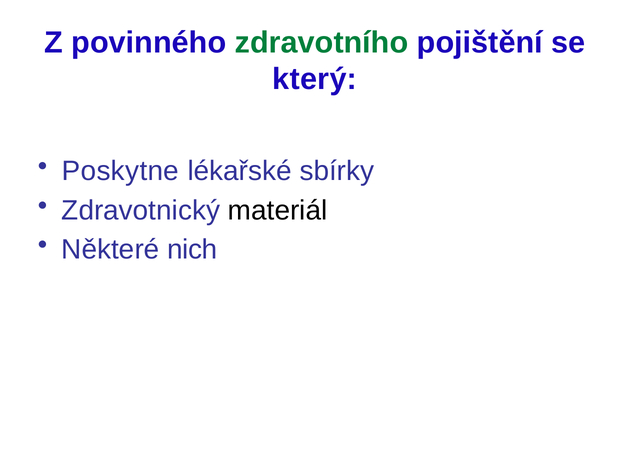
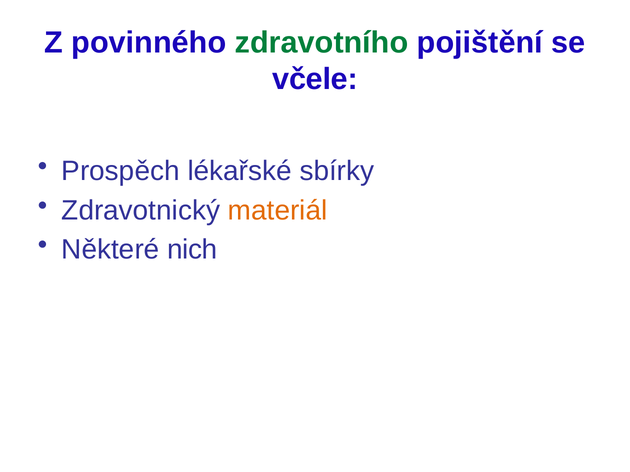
který: který -> včele (315, 79)
Poskytne: Poskytne -> Prospěch (121, 171)
materiál colour: black -> orange (278, 211)
